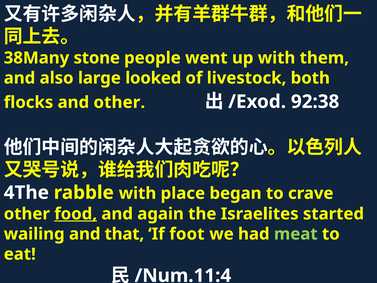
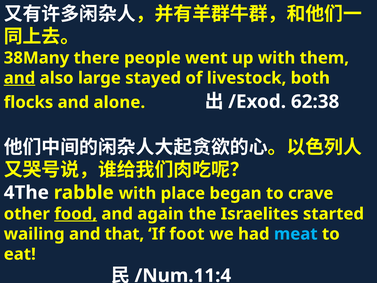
stone: stone -> there (97, 58)
and underline: none -> present (20, 78)
looked: looked -> stayed (153, 78)
and other: other -> alone (119, 102)
92:38: 92:38 -> 62:38 (315, 102)
meat colour: light green -> light blue (296, 234)
